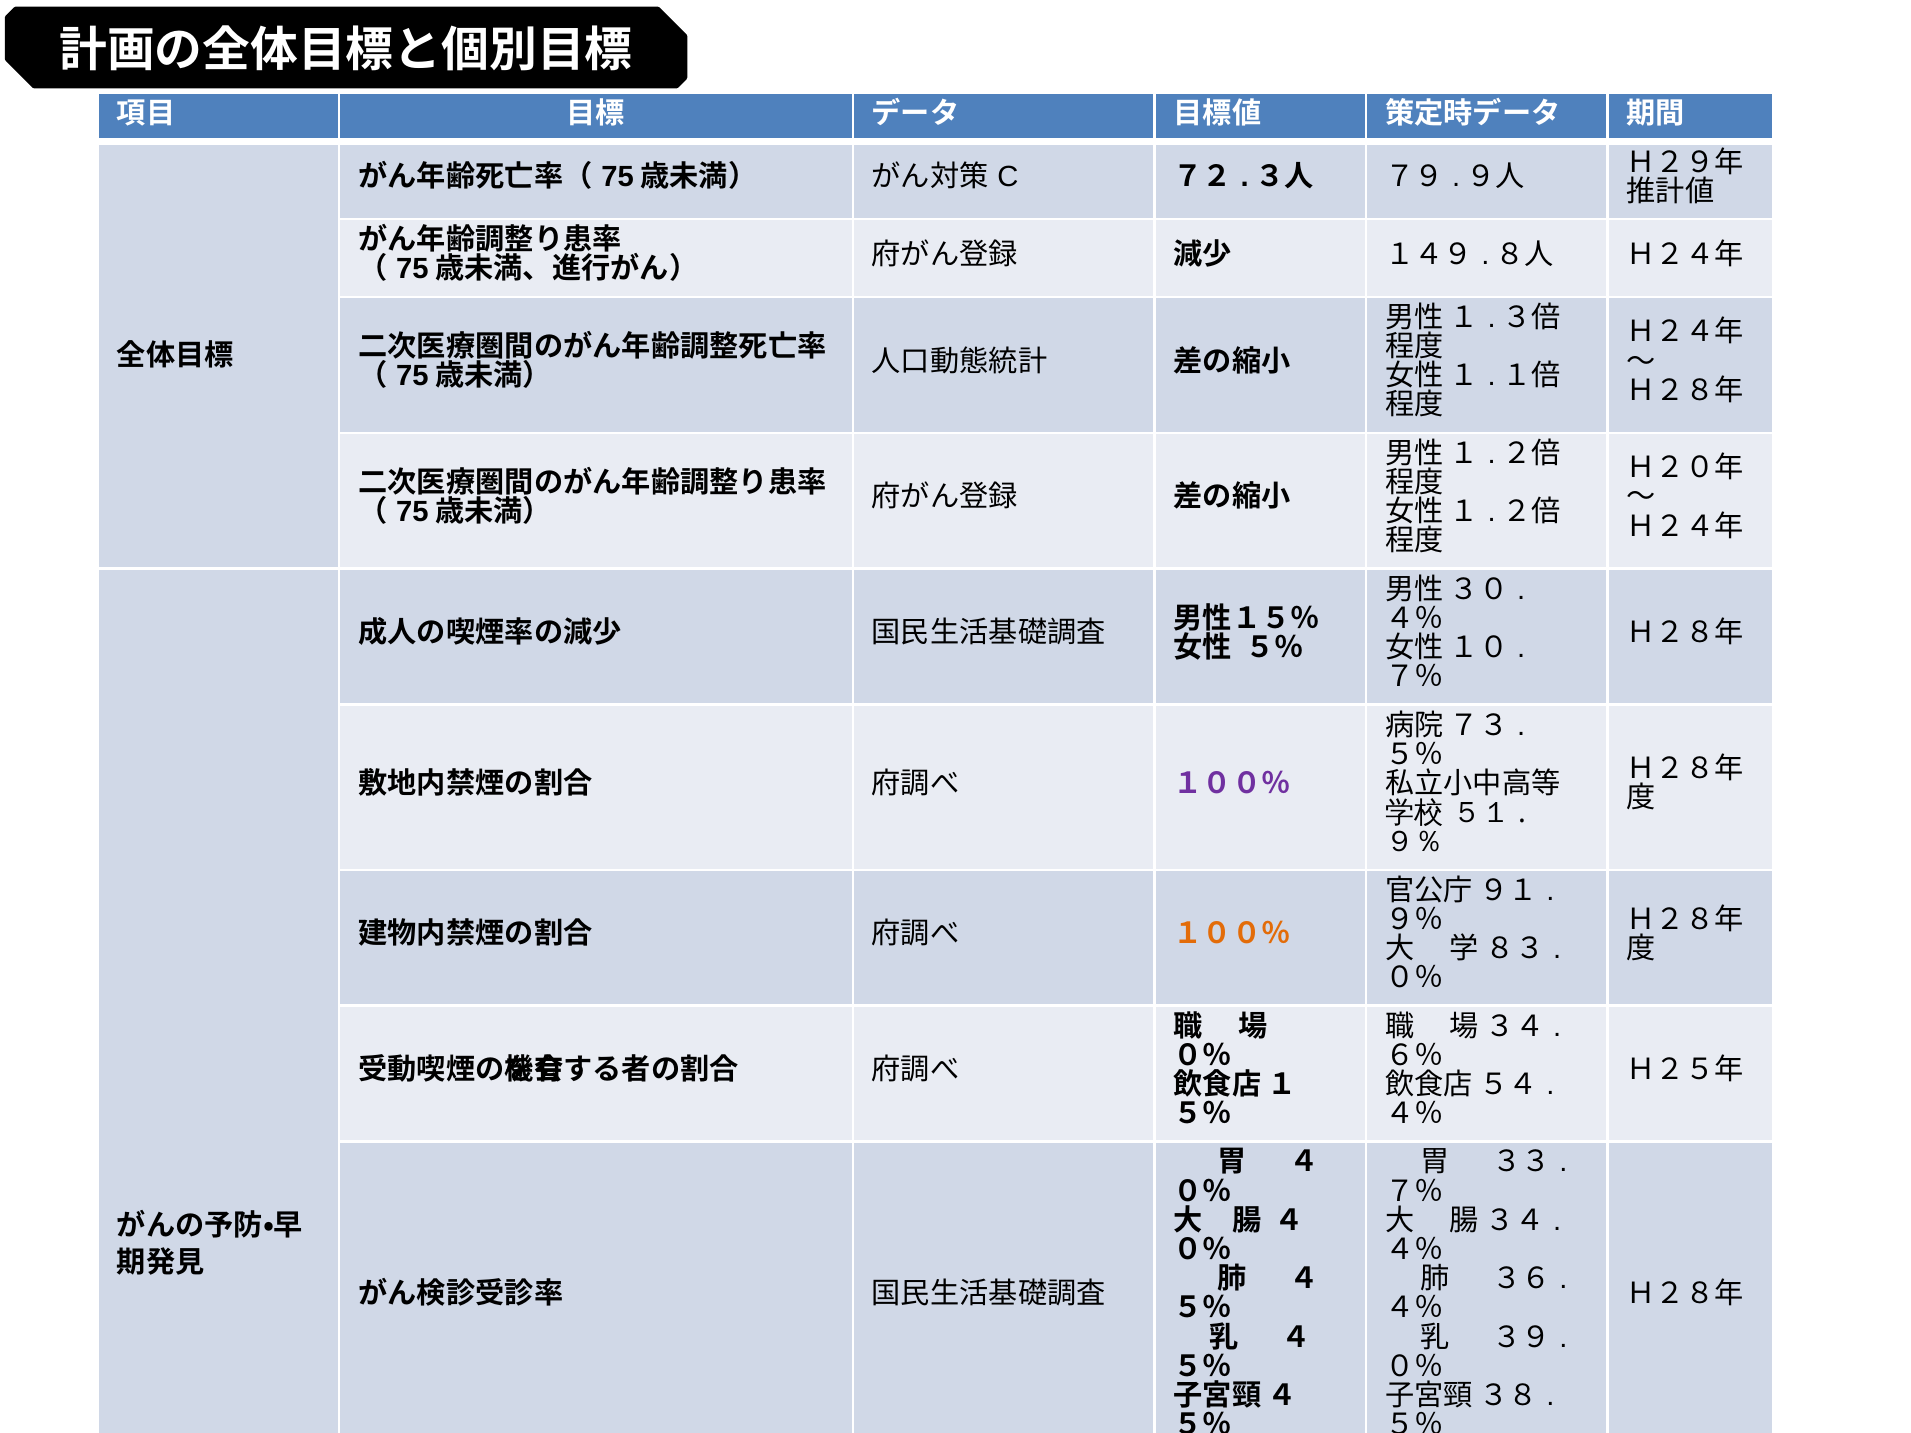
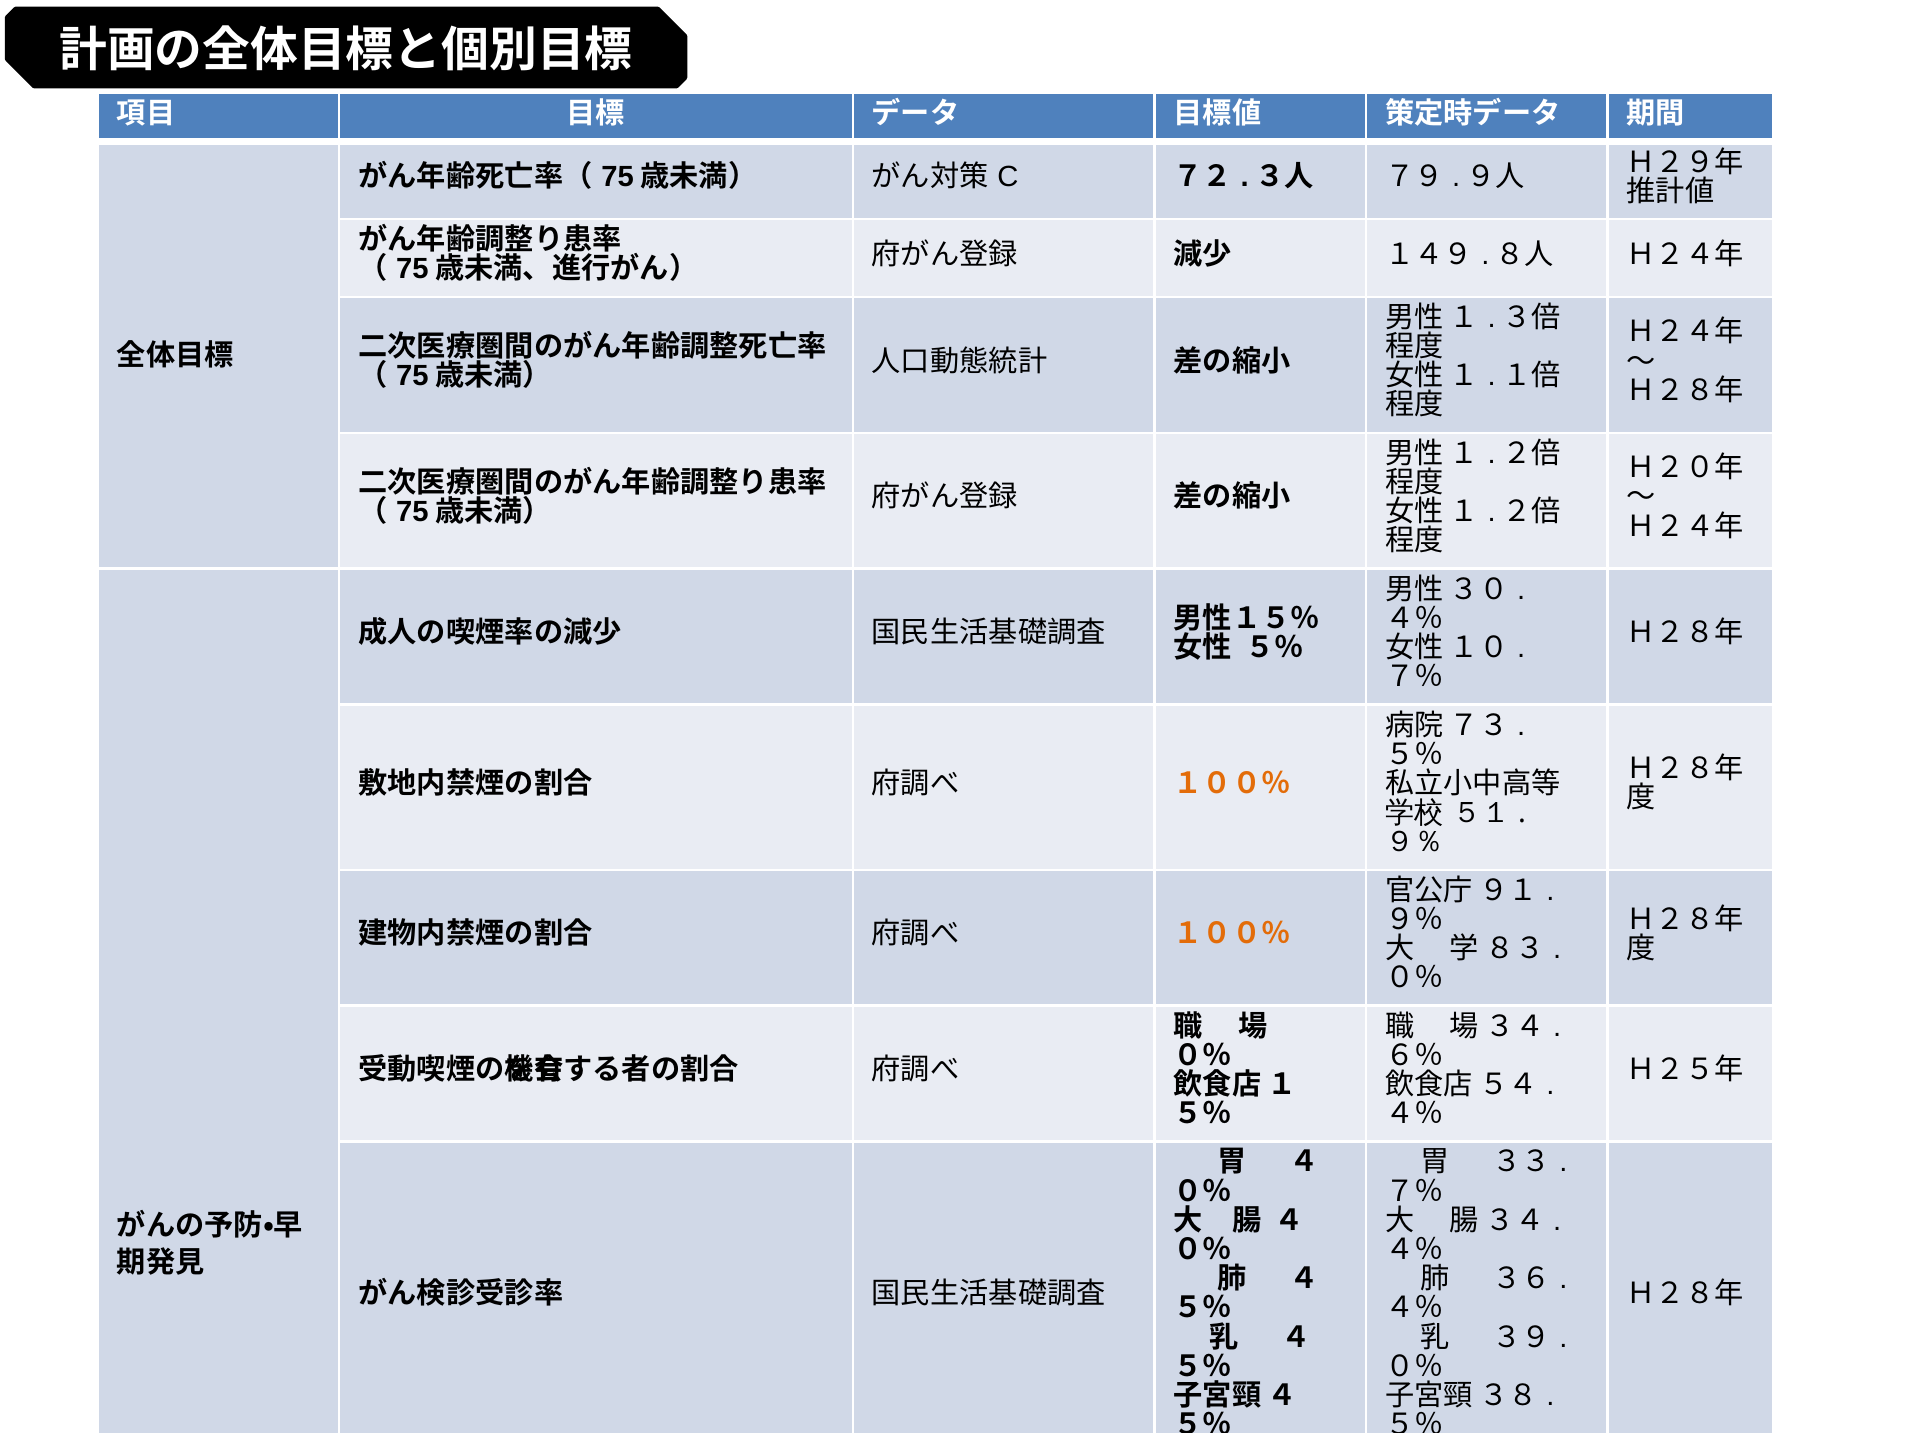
１００％ colour: purple -> orange (1232, 784)
